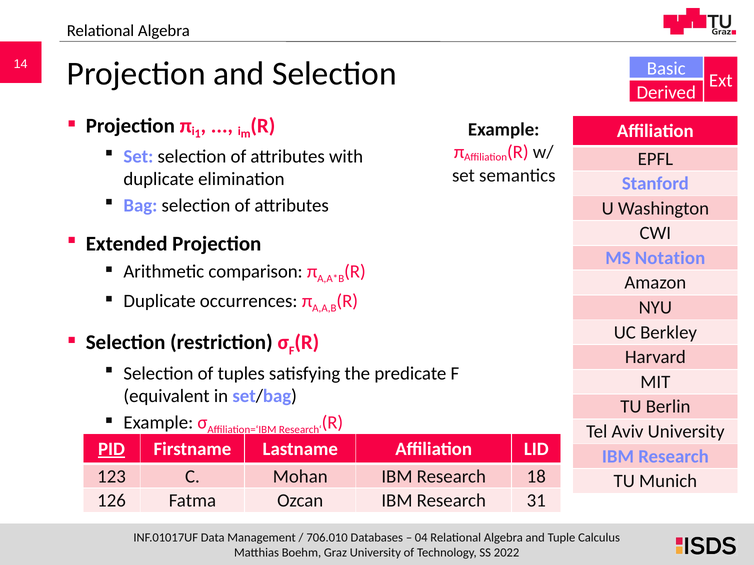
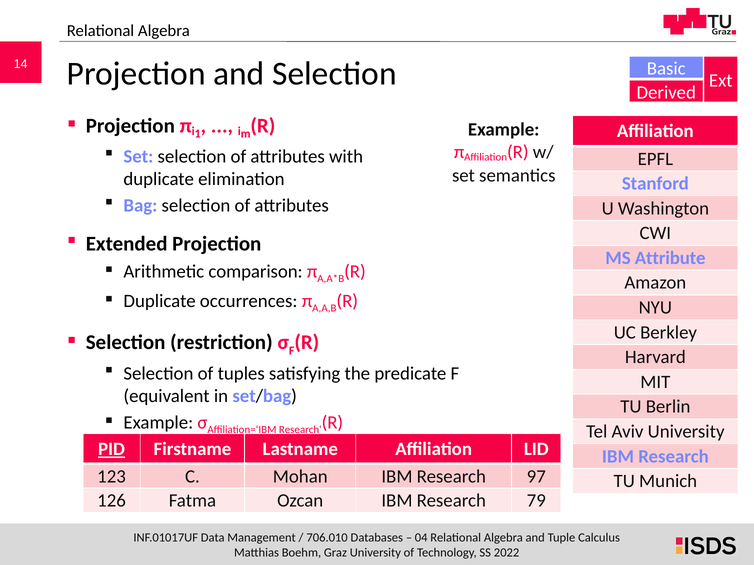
Notation: Notation -> Attribute (670, 258)
18: 18 -> 97 (536, 477)
31: 31 -> 79 (536, 501)
